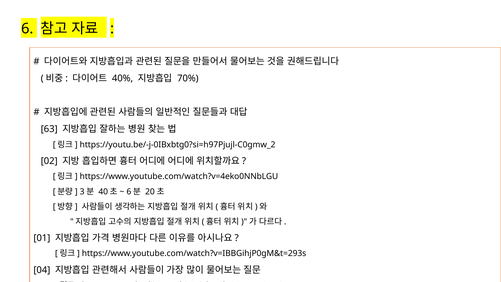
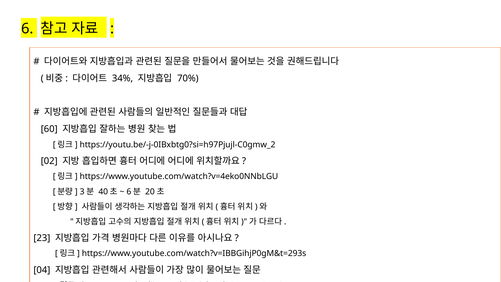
40%: 40% -> 34% (123, 78)
63: 63 -> 60 (49, 129)
01: 01 -> 23 (42, 238)
